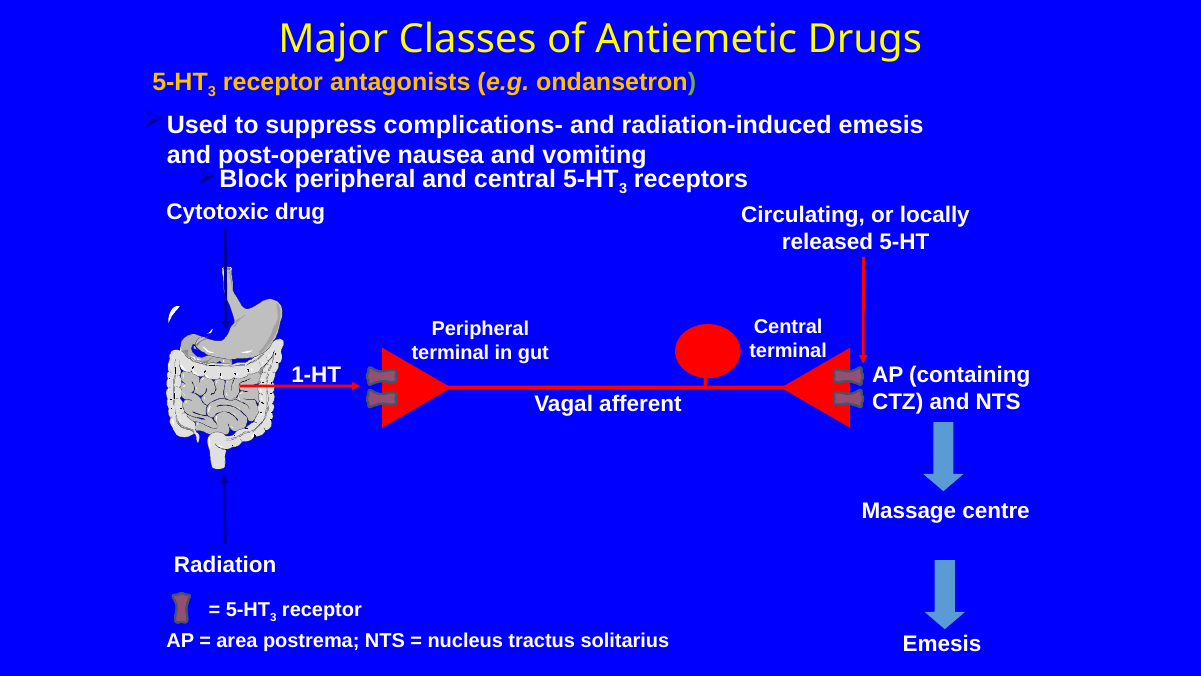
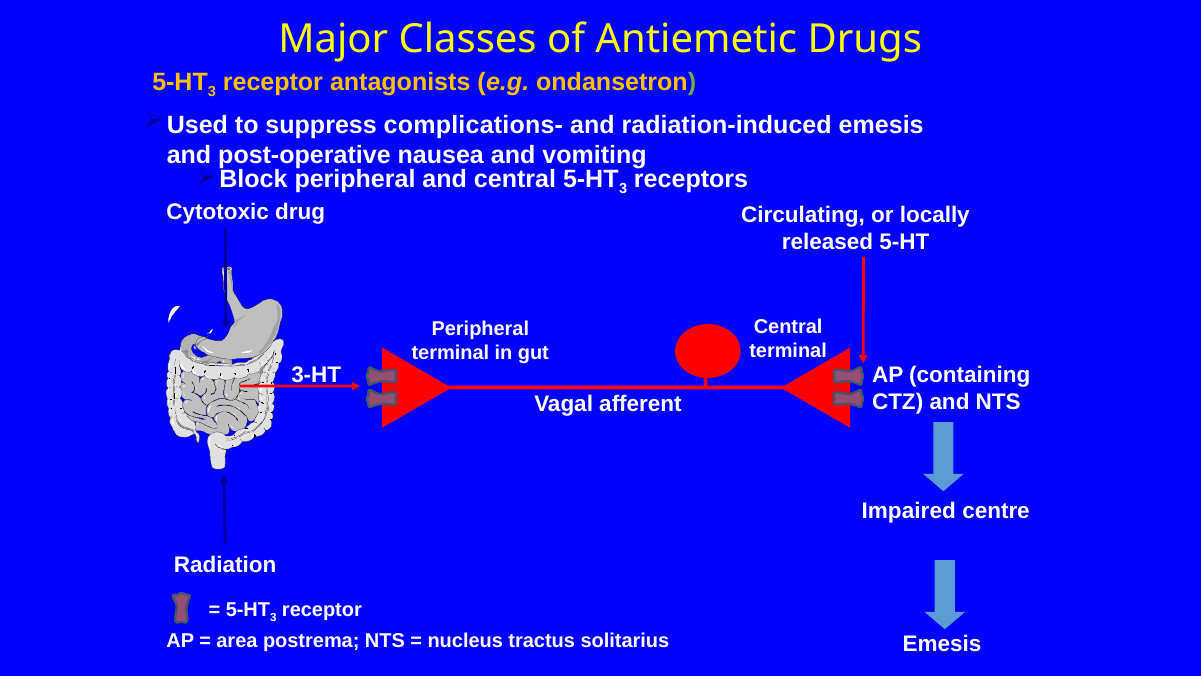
1-HT: 1-HT -> 3-HT (316, 375)
Massage: Massage -> Impaired (909, 510)
